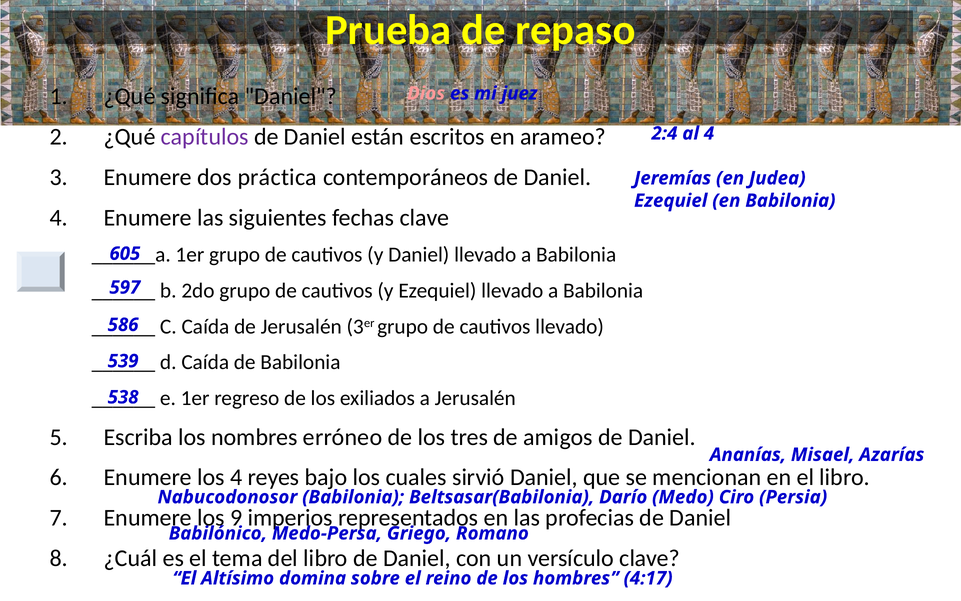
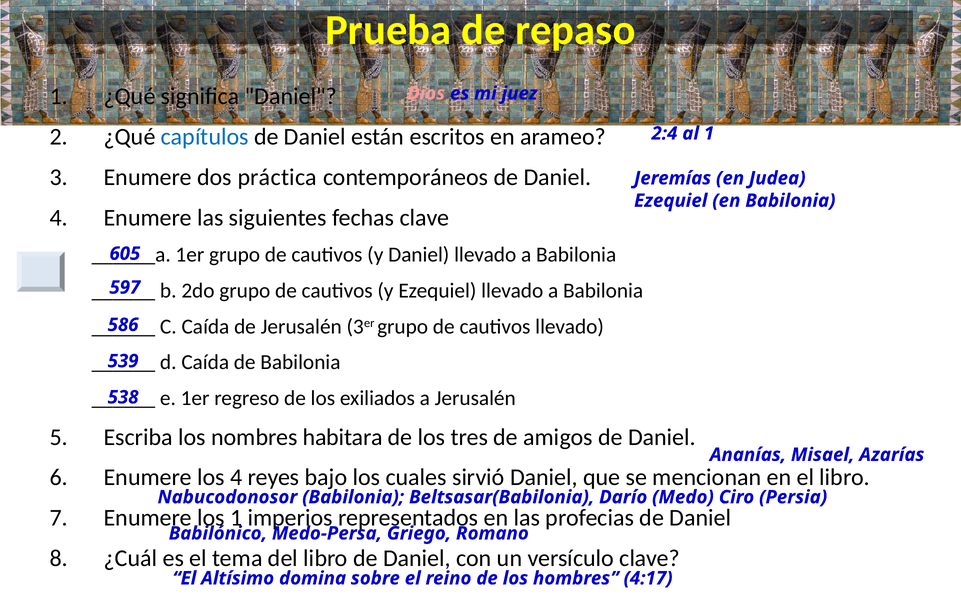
capítulos colour: purple -> blue (205, 137)
al 4: 4 -> 1 (709, 133)
erróneo: erróneo -> habitara (343, 437)
los 9: 9 -> 1 (236, 518)
